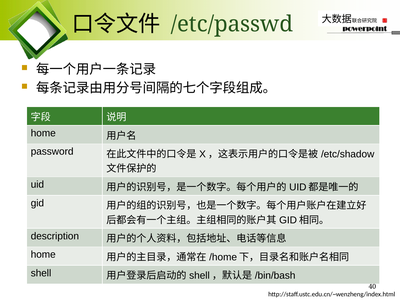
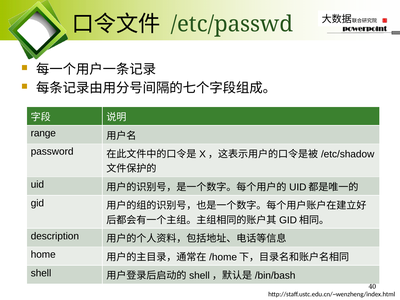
home: home -> range (43, 133)
